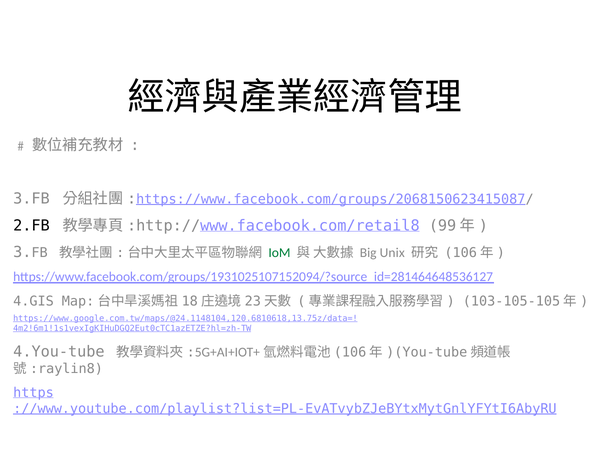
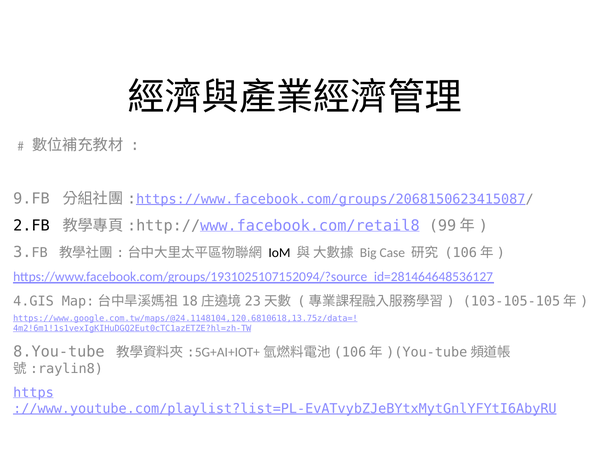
3.FB: 3.FB -> 9.FB (32, 199)
IoM colour: green -> black (279, 253)
Unix: Unix -> Case (392, 253)
4.You-tube: 4.You-tube -> 8.You-tube (59, 352)
